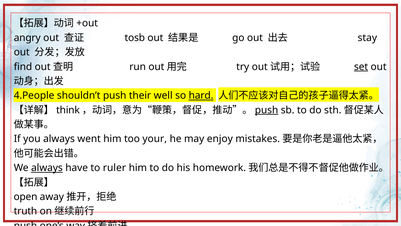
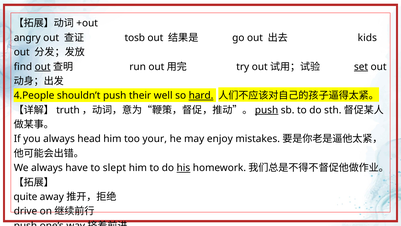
stay: stay -> kids (367, 38)
out underline: none -> present (43, 67)
think: think -> truth (68, 110)
went: went -> head (89, 139)
always underline: present -> none (47, 168)
ruler: ruler -> slept (114, 168)
his underline: none -> present (183, 168)
open: open -> quite (25, 196)
truth: truth -> drive (25, 211)
